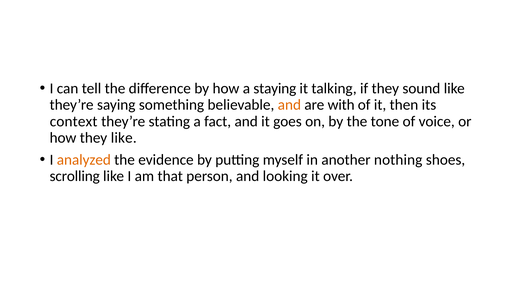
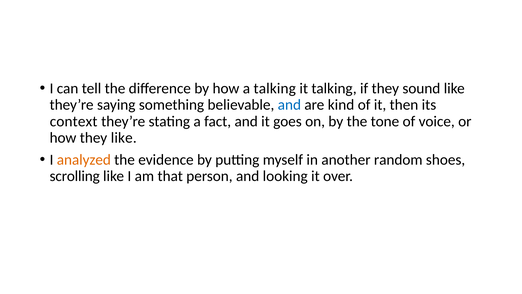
a staying: staying -> talking (275, 88)
and colour: orange -> blue (289, 105)
with: with -> kind (341, 105)
nothing: nothing -> random (398, 159)
